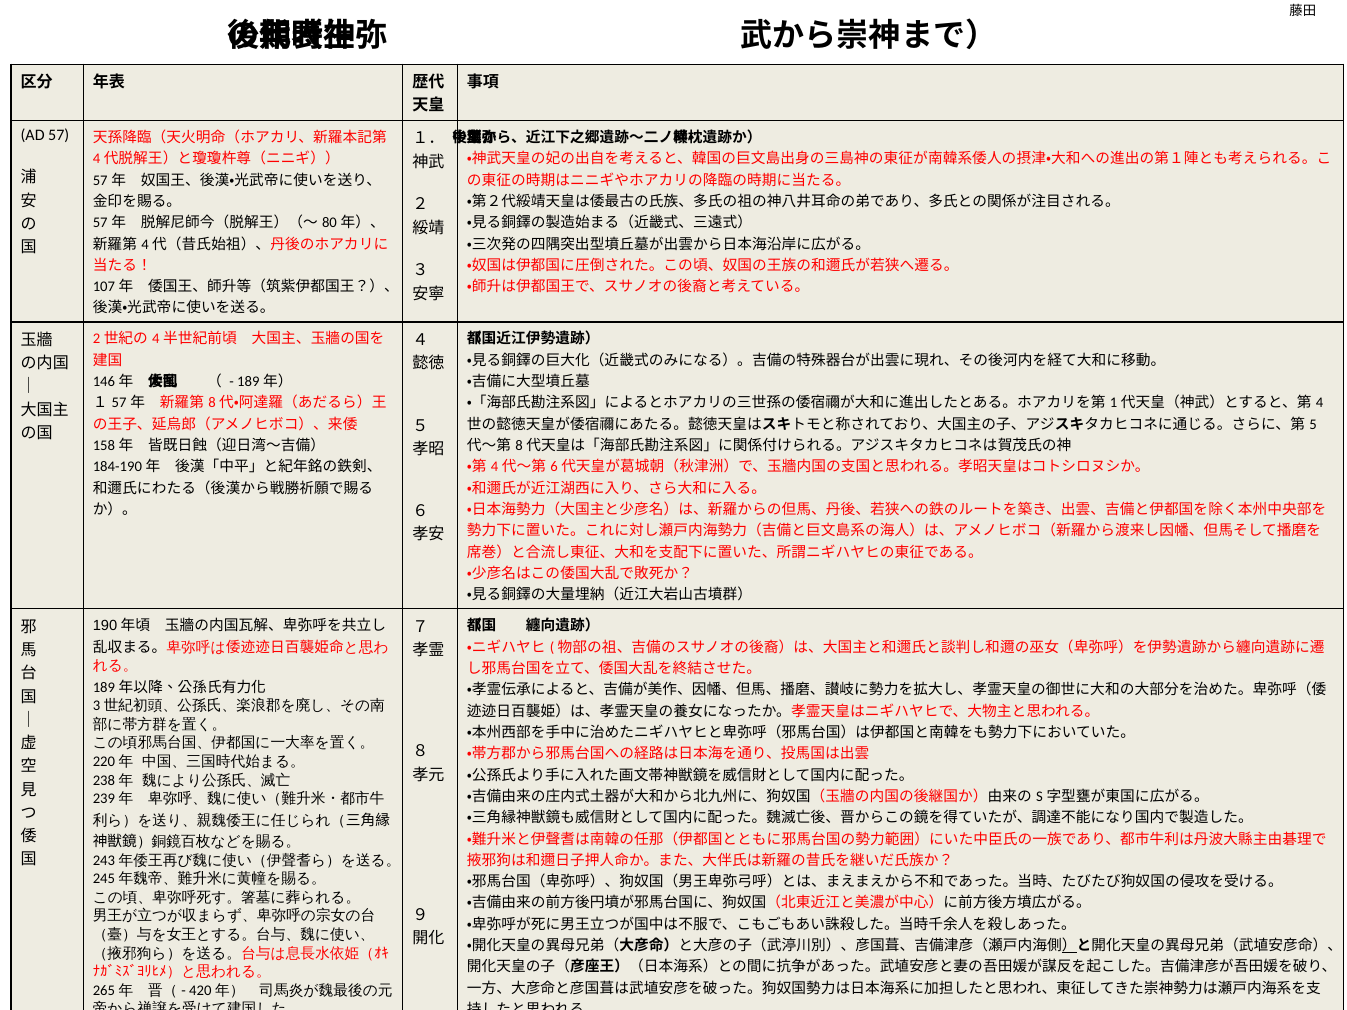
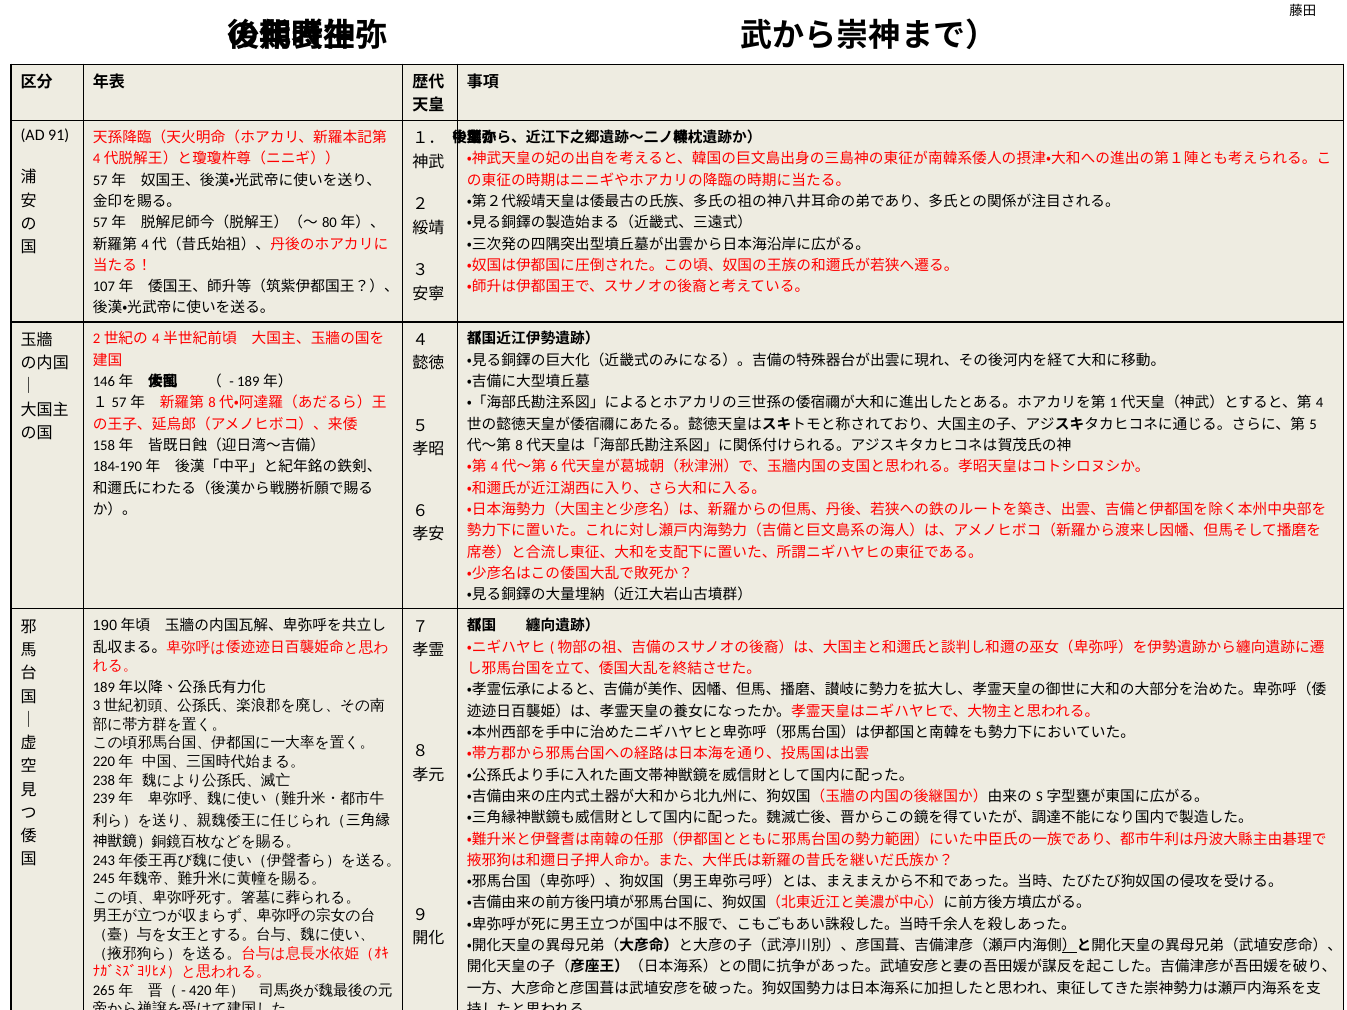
AD 57: 57 -> 91 (59, 135)
